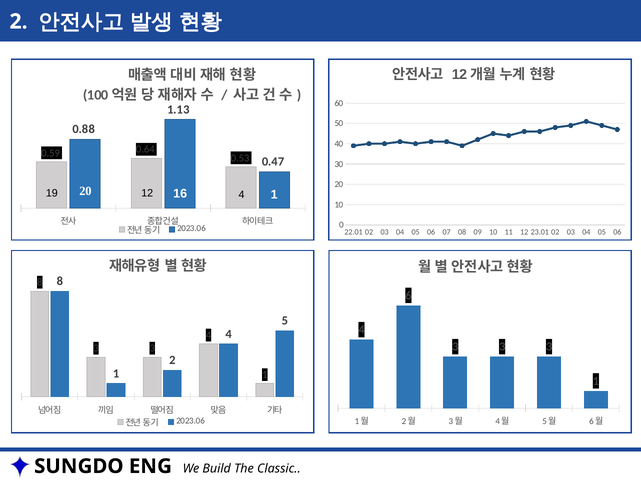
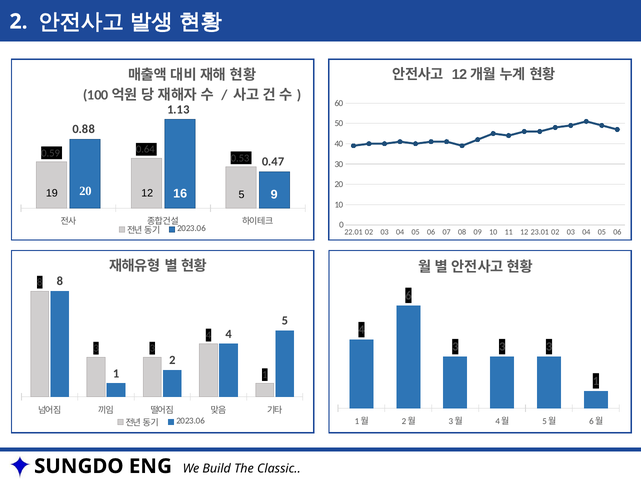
12 4: 4 -> 5 (242, 195)
19 1: 1 -> 9 (274, 194)
